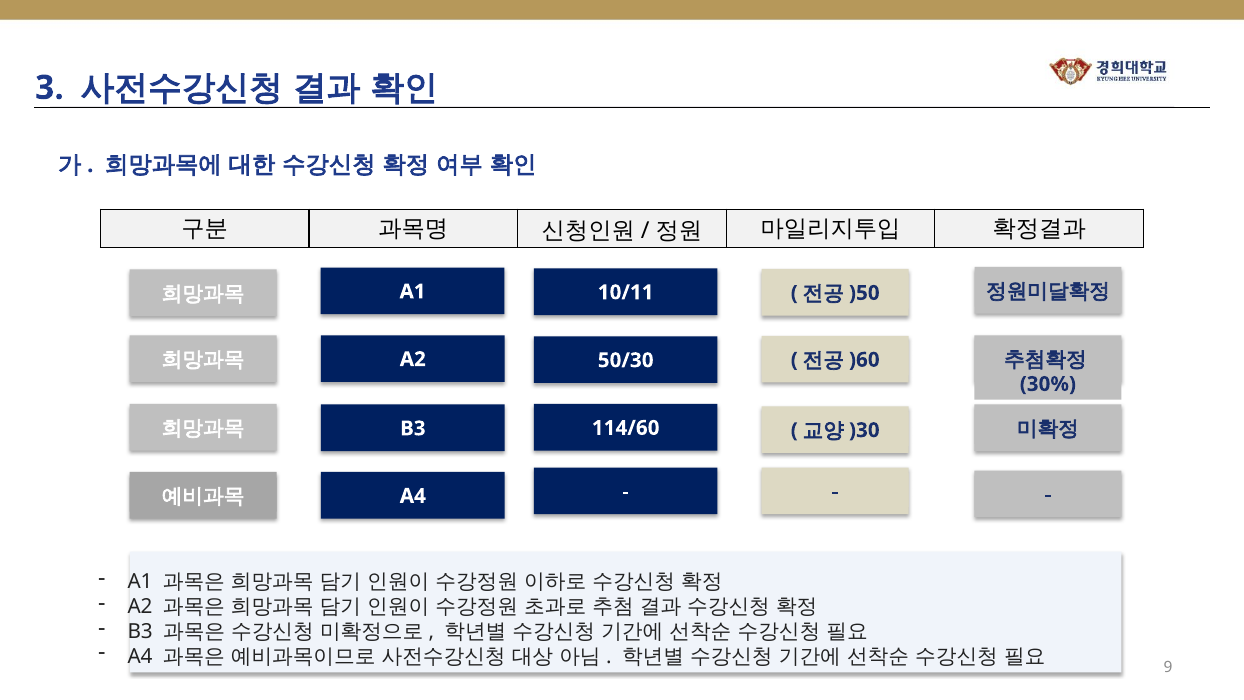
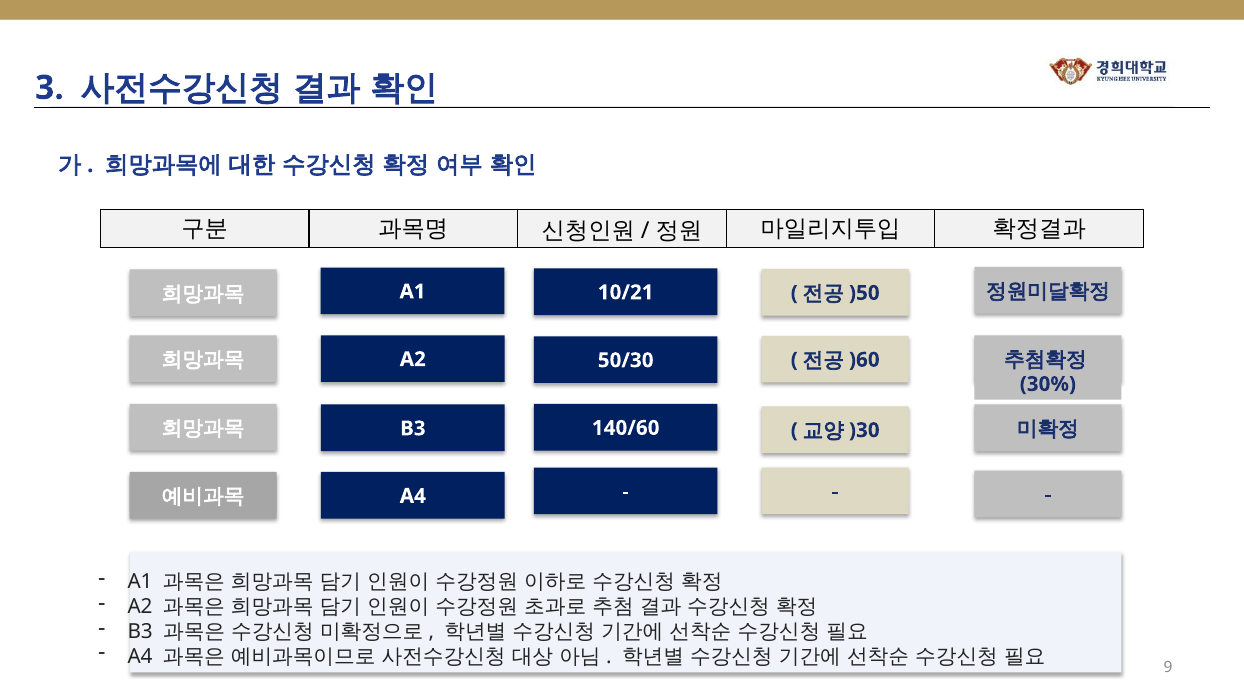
10/11: 10/11 -> 10/21 (626, 292)
114/60: 114/60 -> 140/60 (626, 428)
